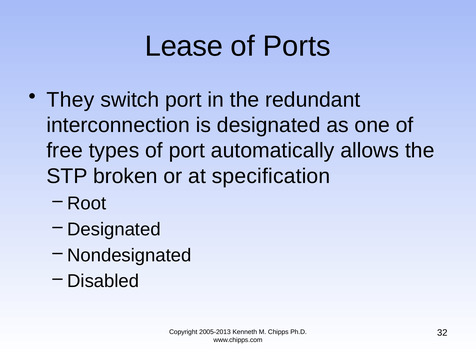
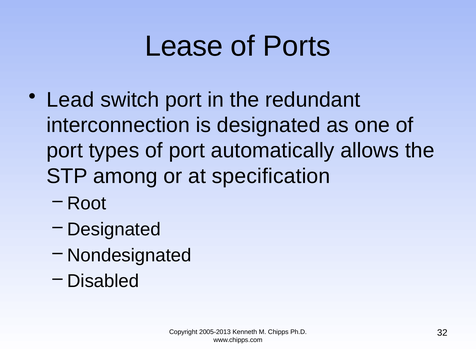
They: They -> Lead (70, 100)
free: free -> port (65, 151)
broken: broken -> among (125, 176)
